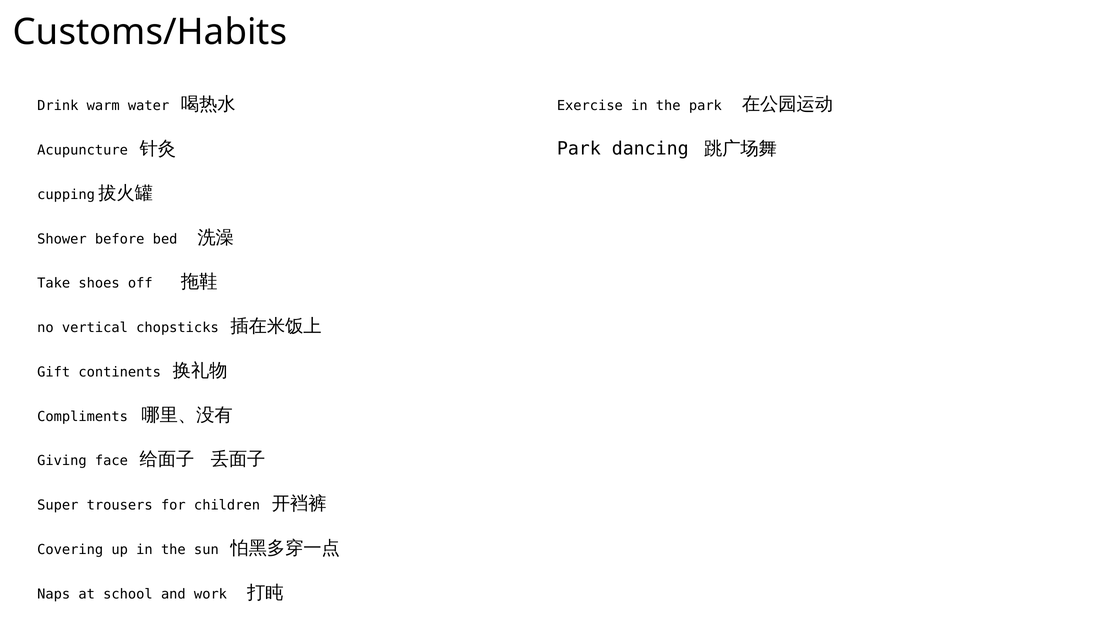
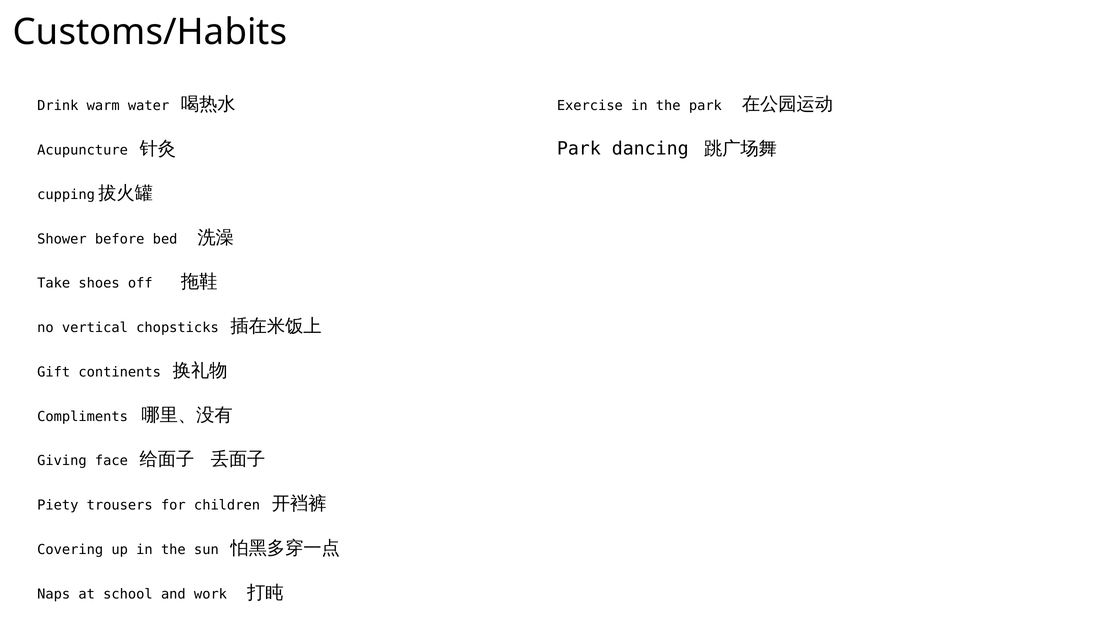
Super: Super -> Piety (58, 505)
